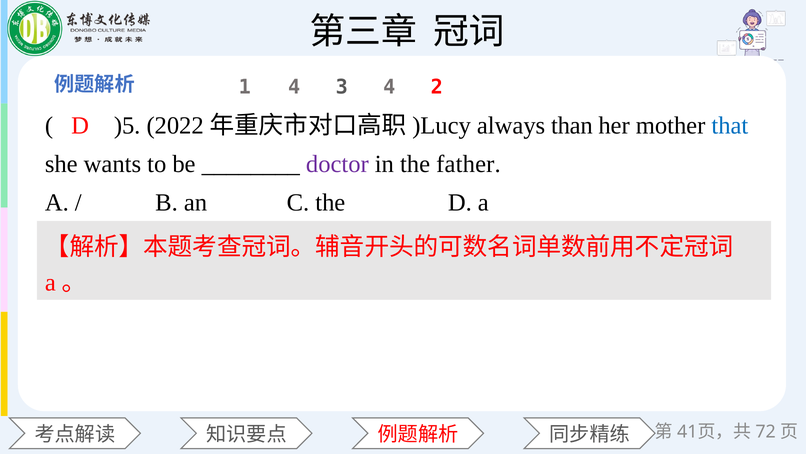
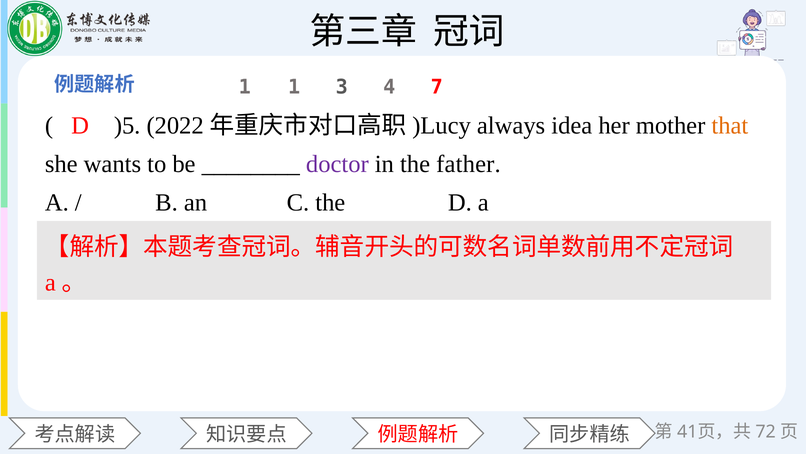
1 4: 4 -> 1 (294, 87)
2: 2 -> 7 (437, 87)
than: than -> idea (572, 126)
that colour: blue -> orange (730, 126)
